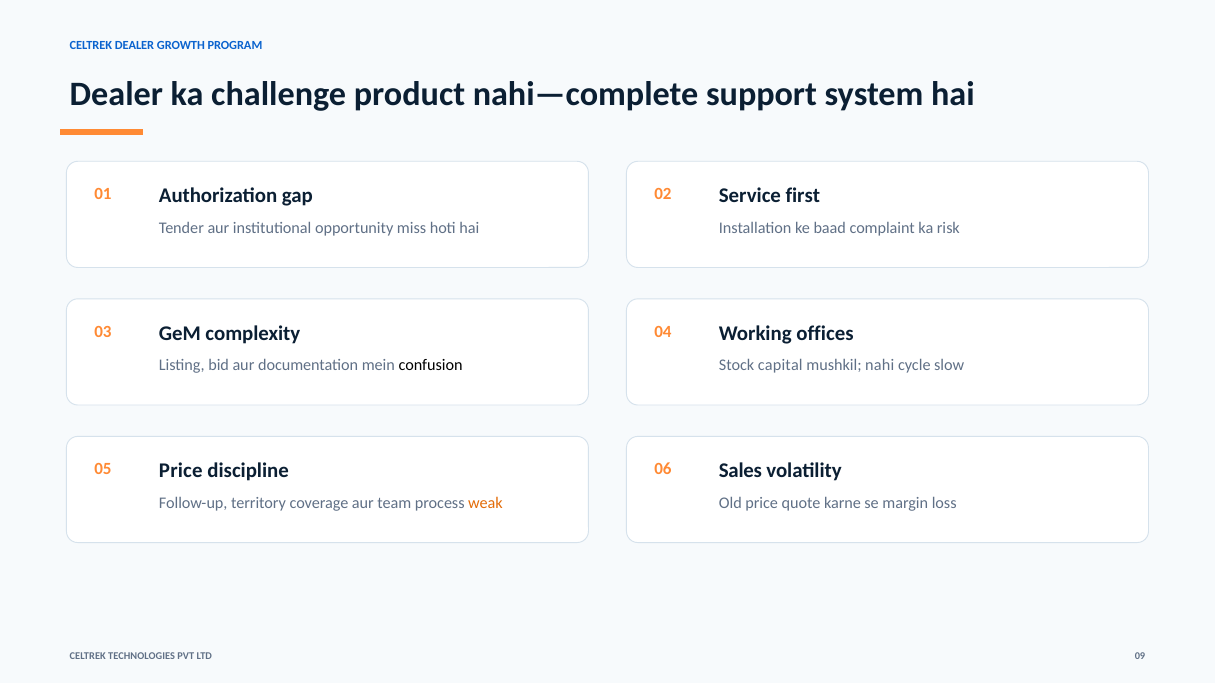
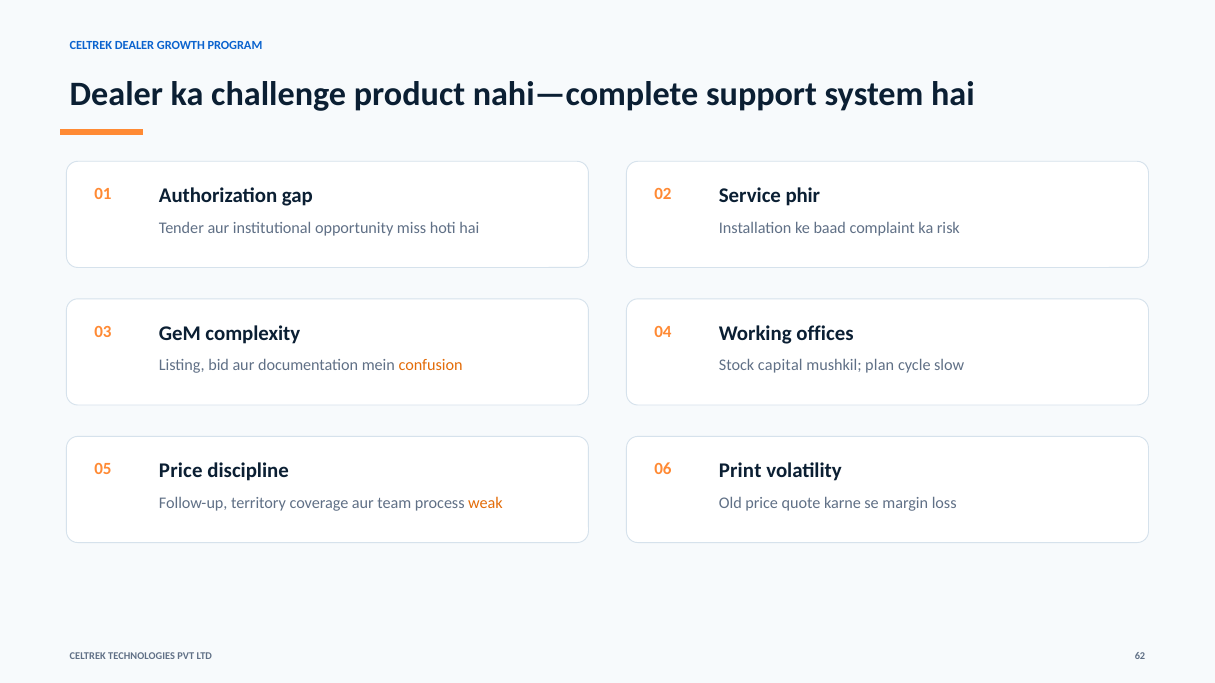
first: first -> phir (803, 196)
confusion colour: black -> orange (431, 366)
nahi: nahi -> plan (880, 366)
Sales: Sales -> Print (740, 471)
09: 09 -> 62 (1140, 657)
